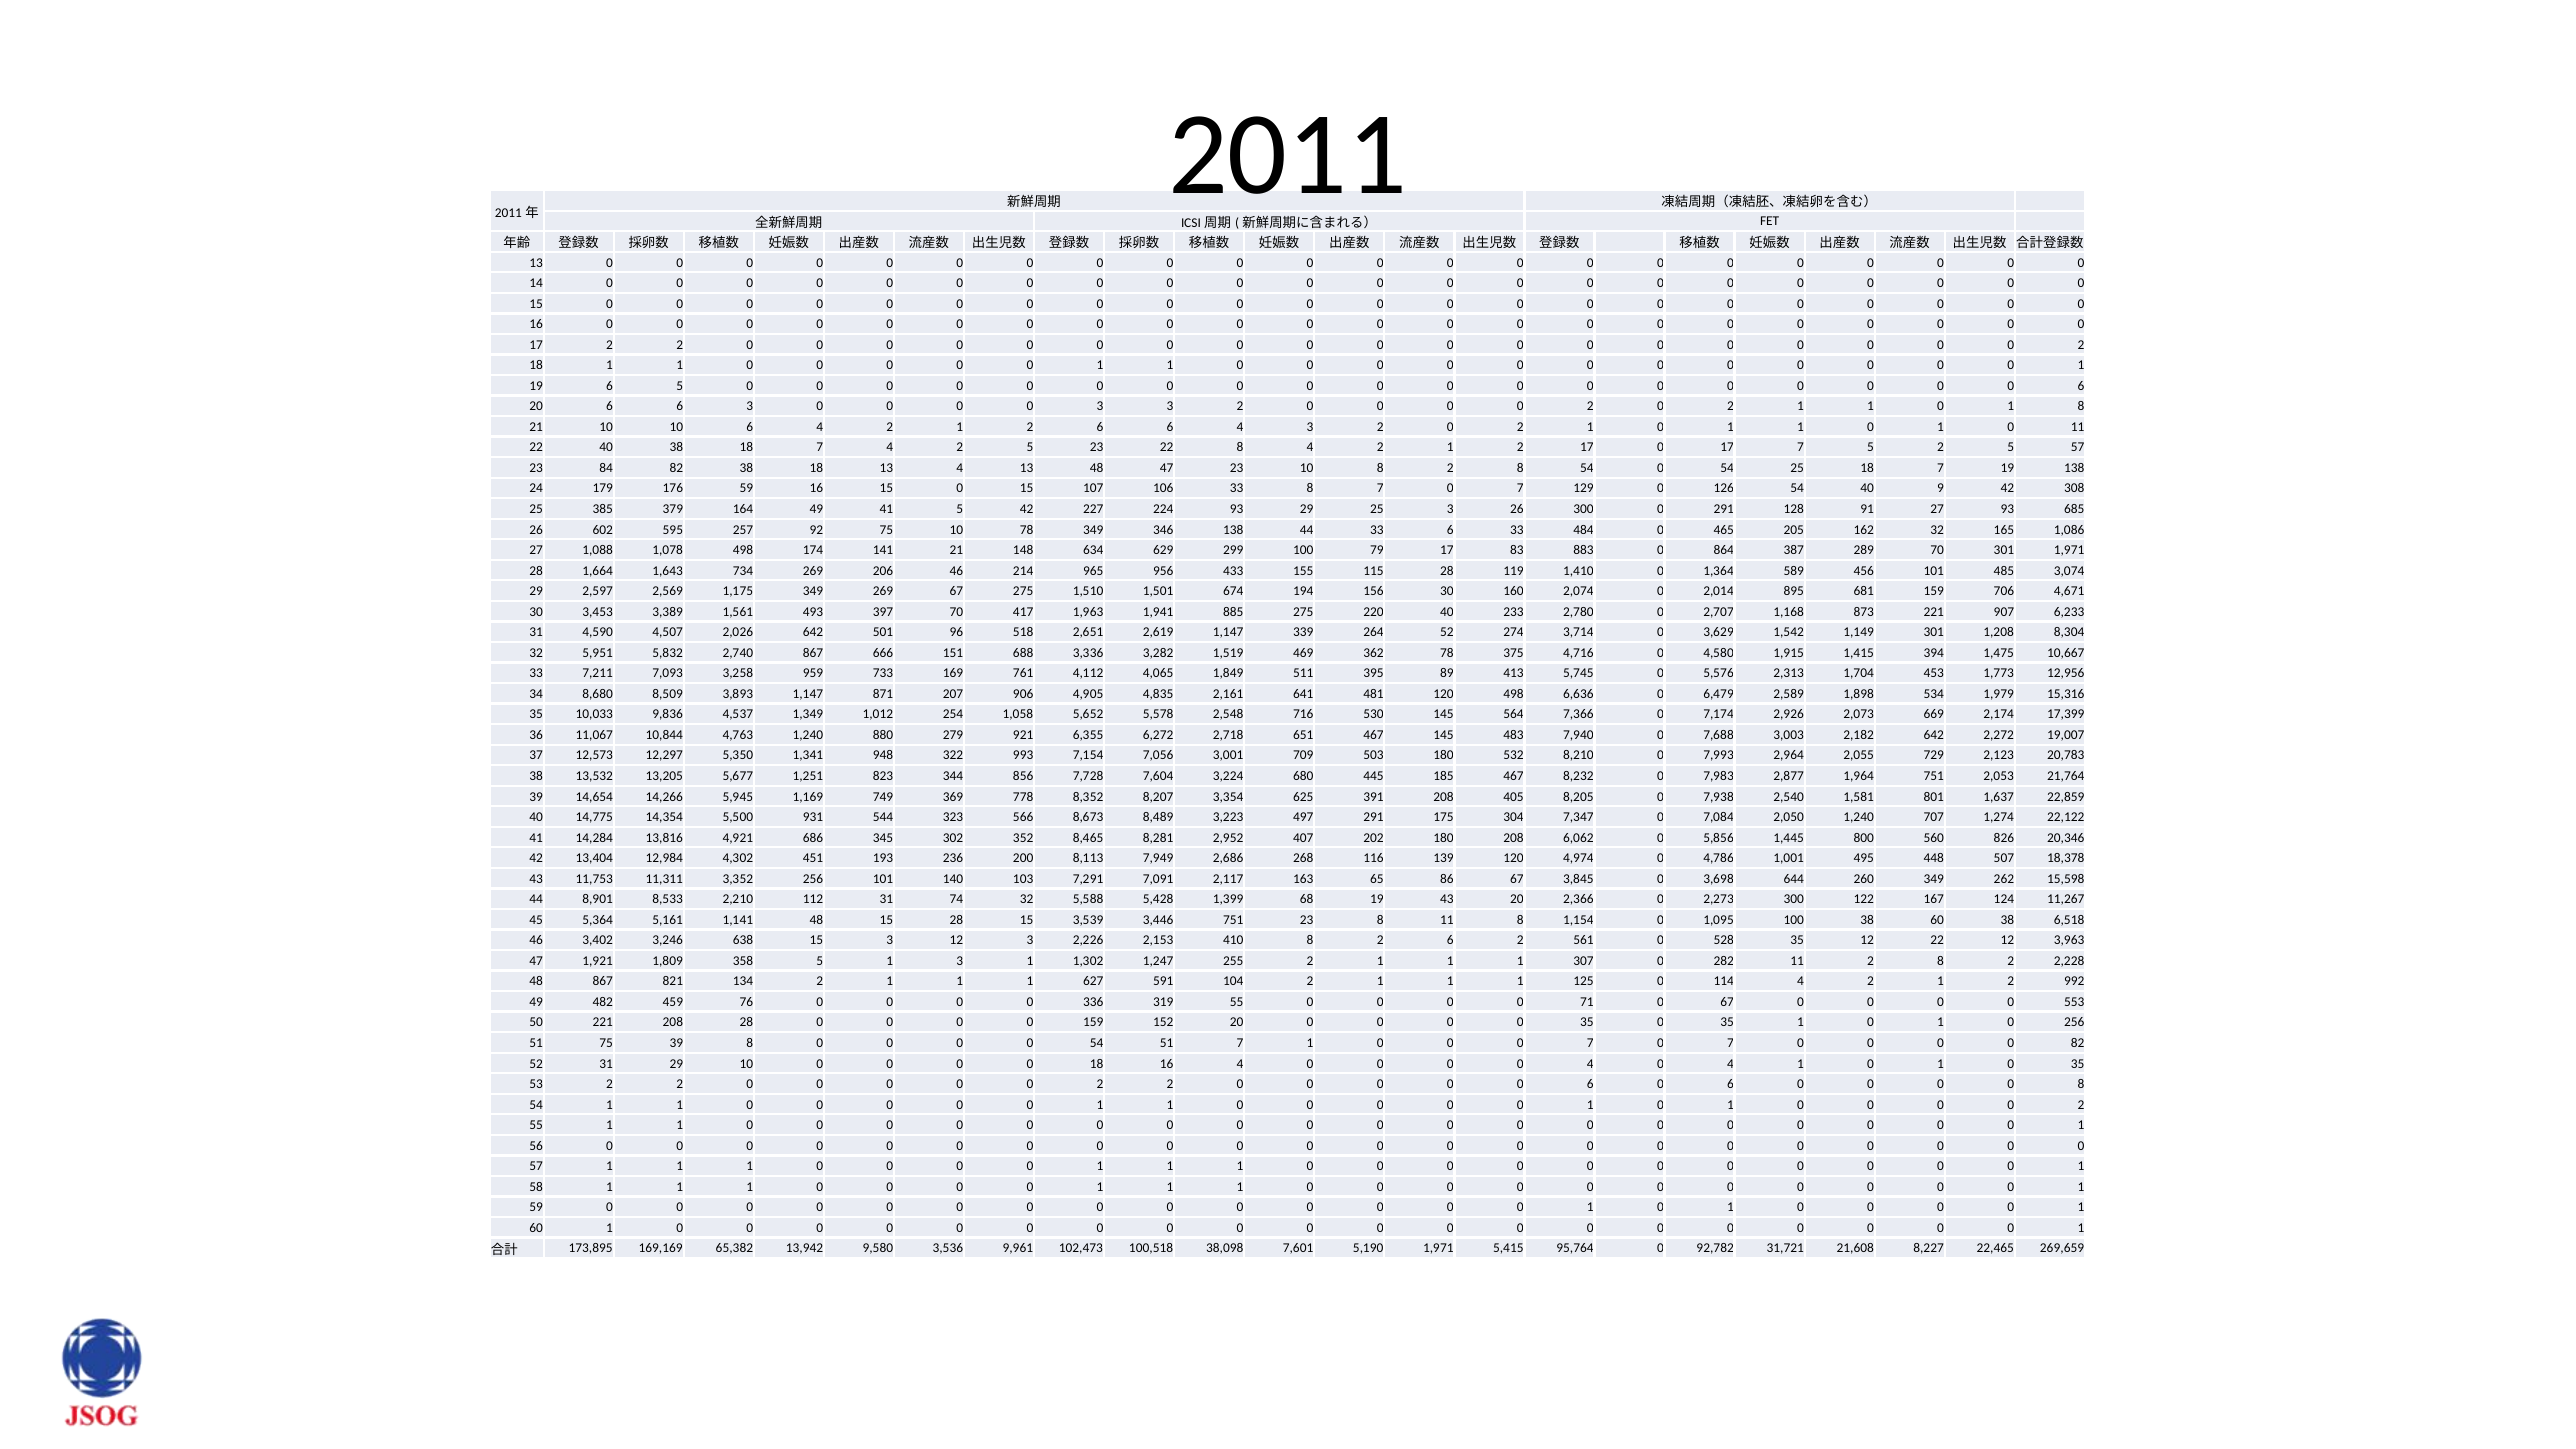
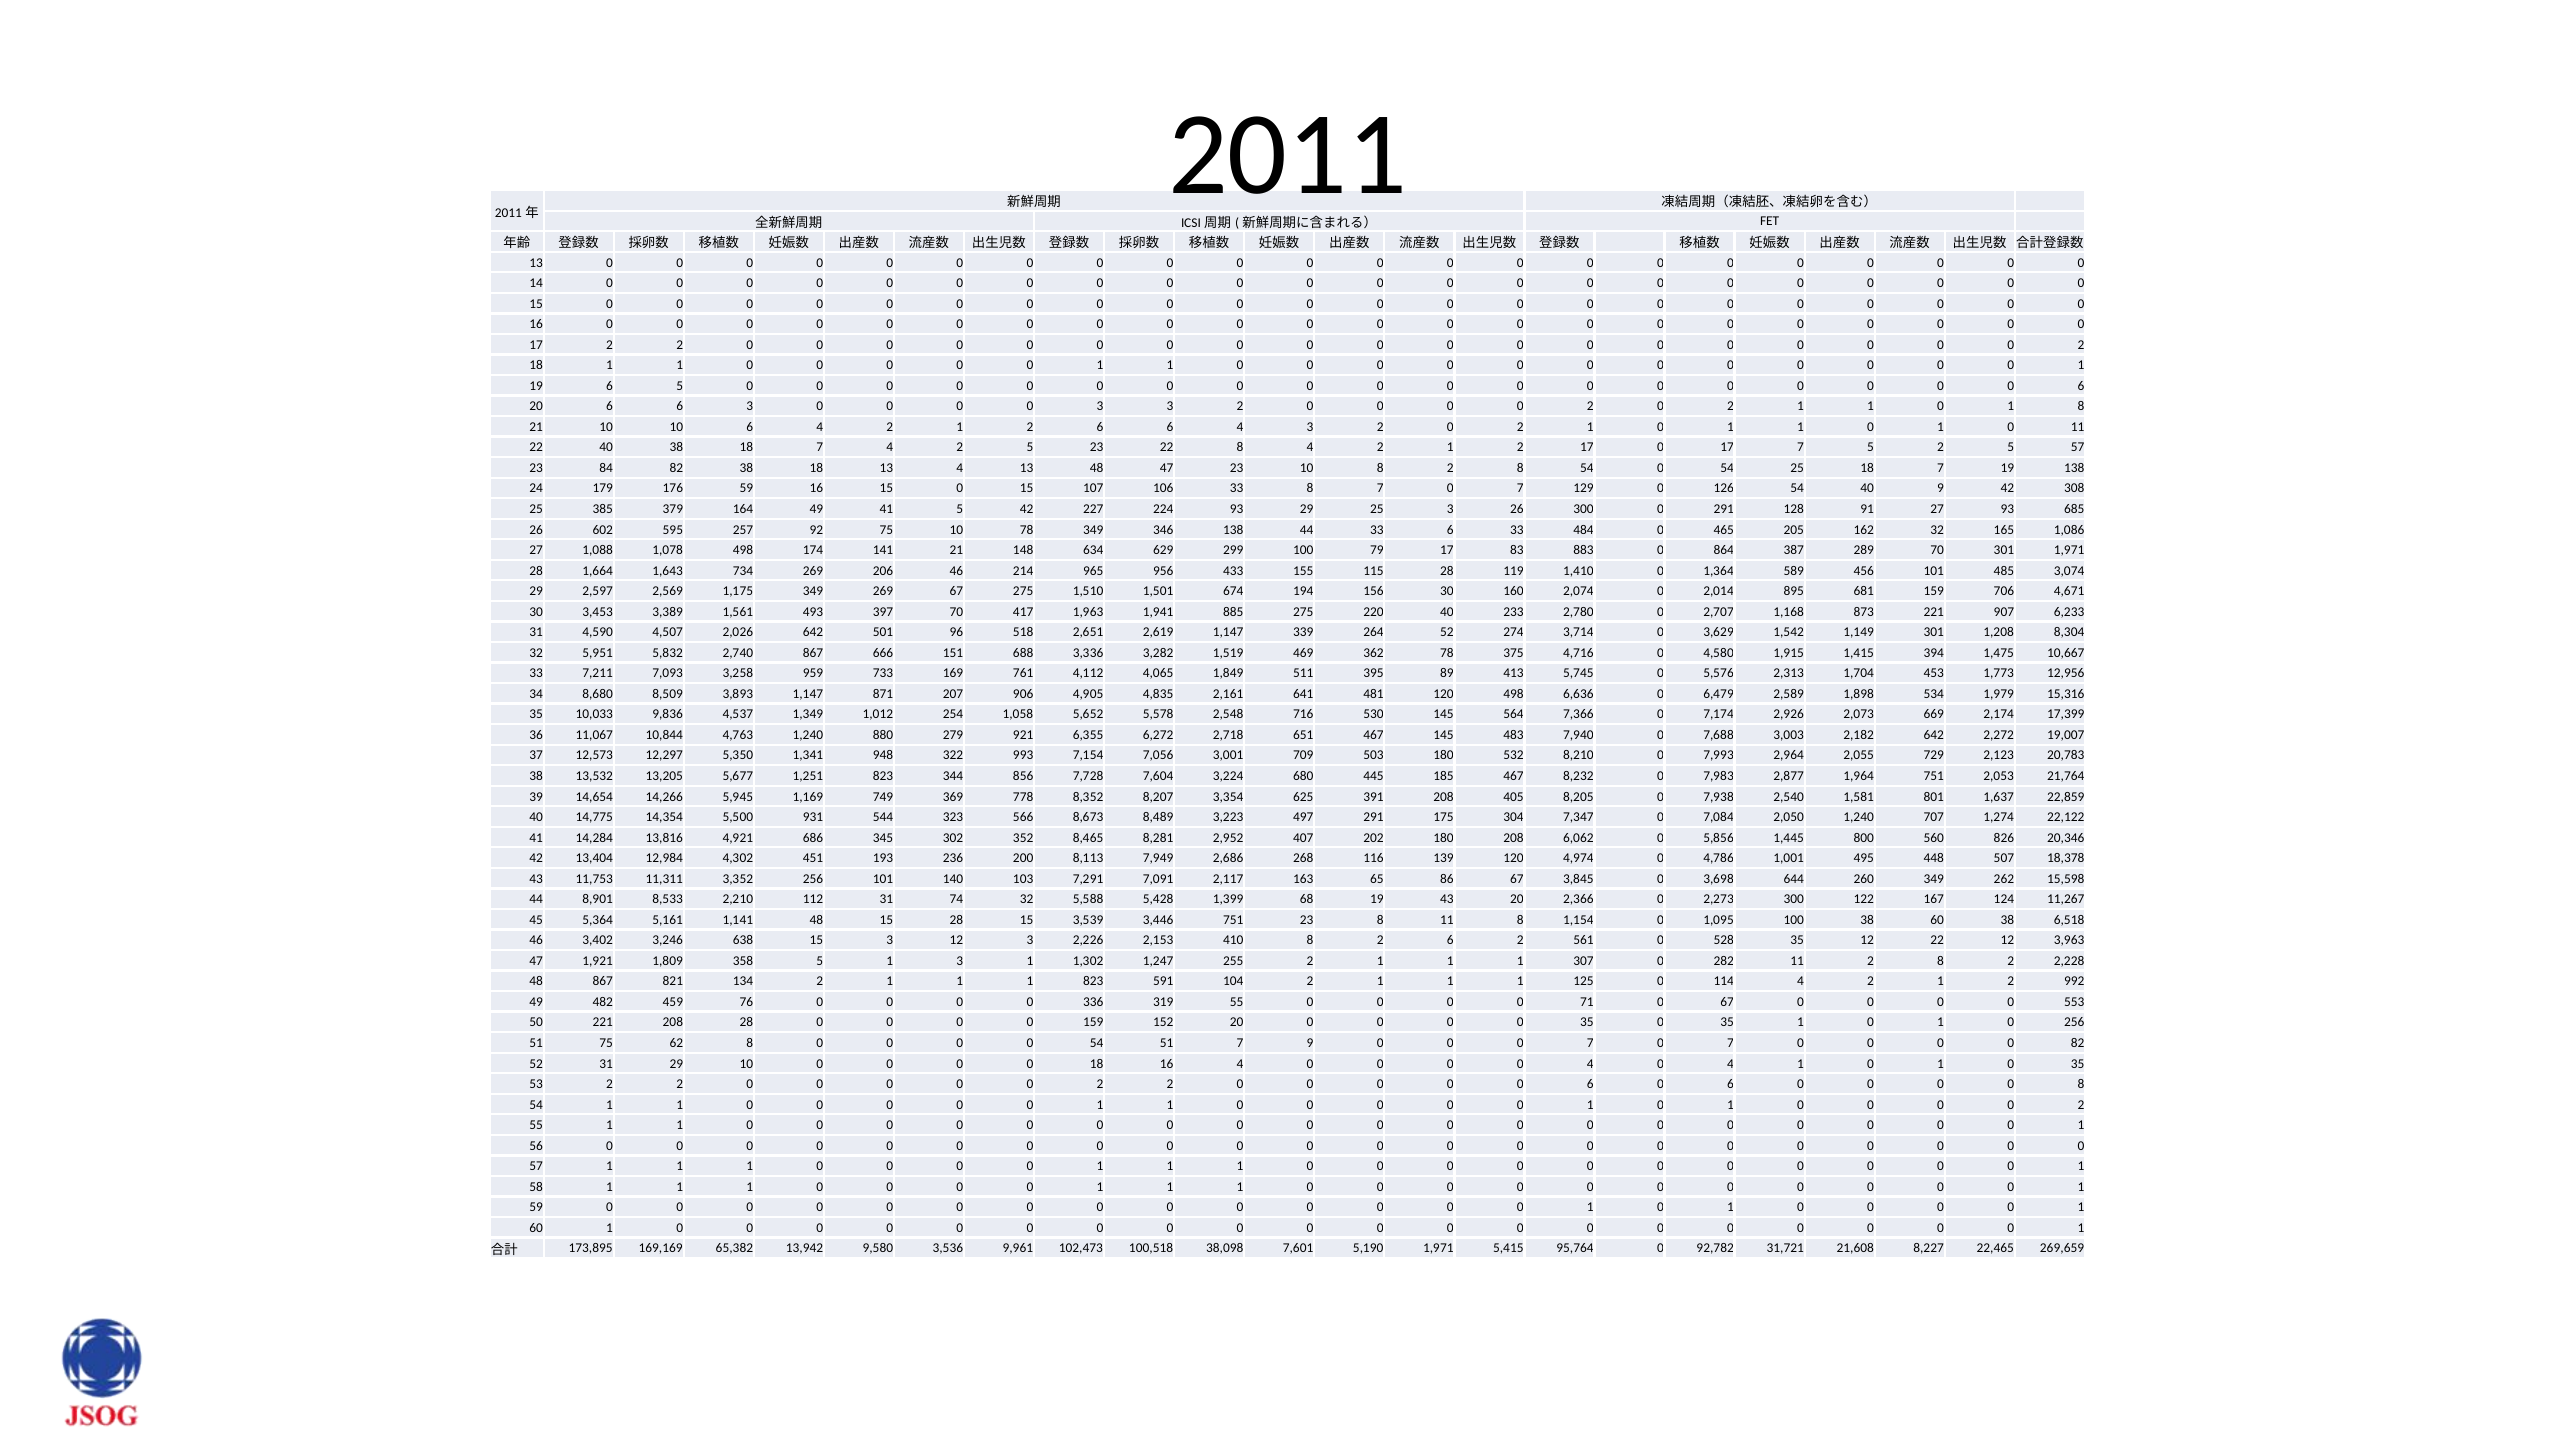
1 627: 627 -> 823 (1093, 981)
75 39: 39 -> 62 (676, 1043)
7 1: 1 -> 9 (1310, 1043)
